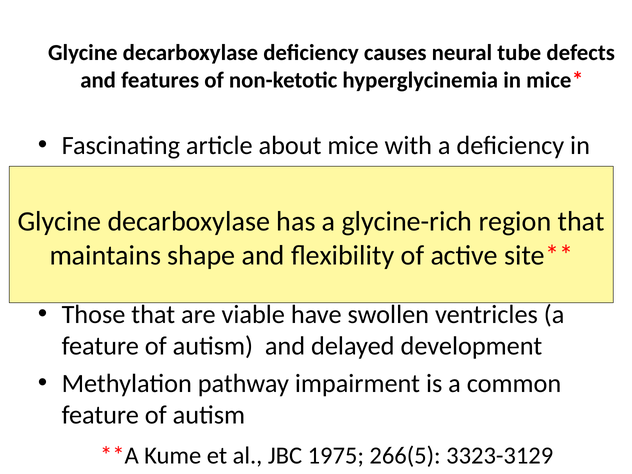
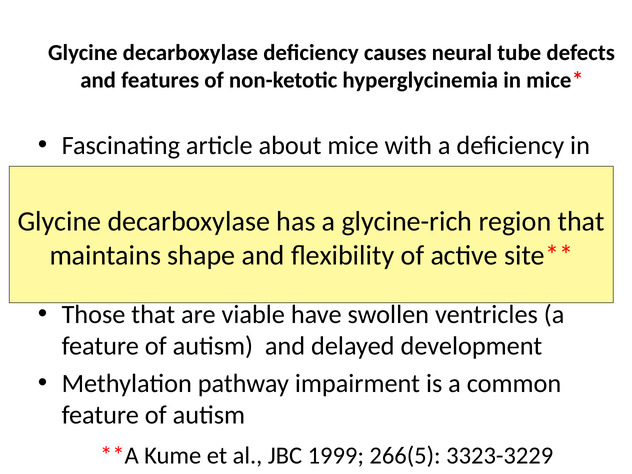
1975: 1975 -> 1999 (336, 456)
3323-3129: 3323-3129 -> 3323-3229 (500, 456)
